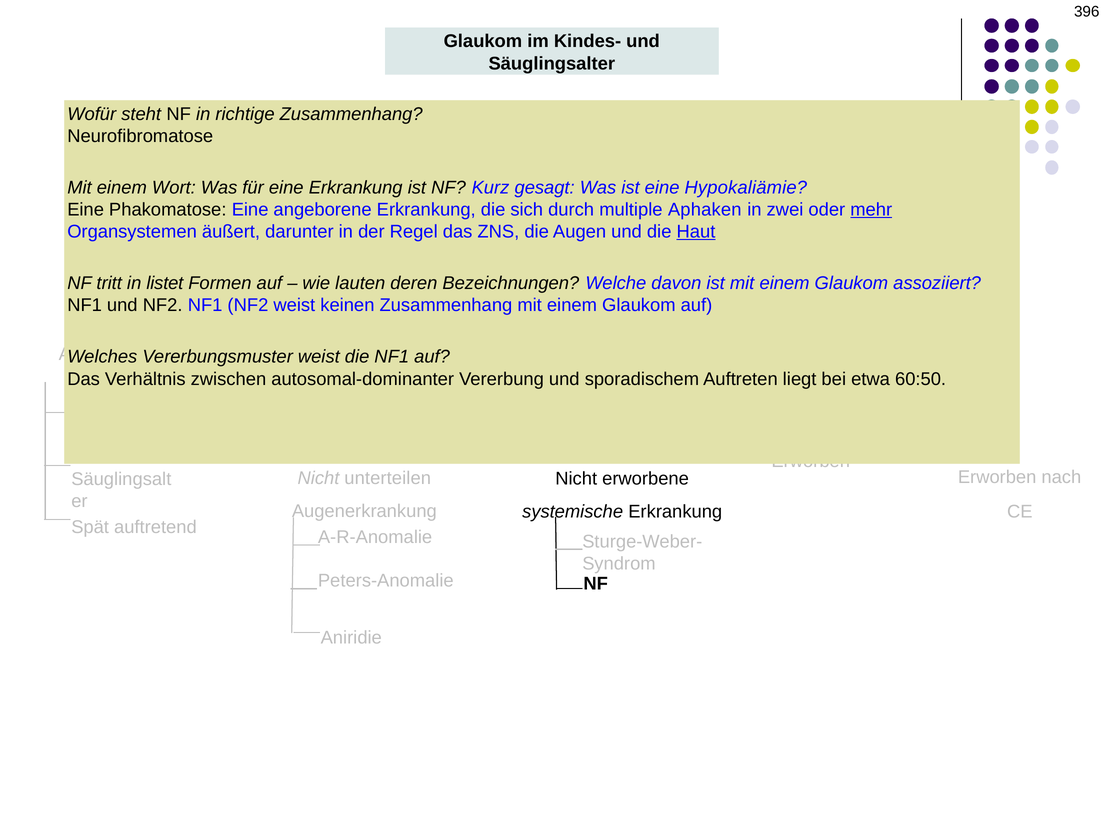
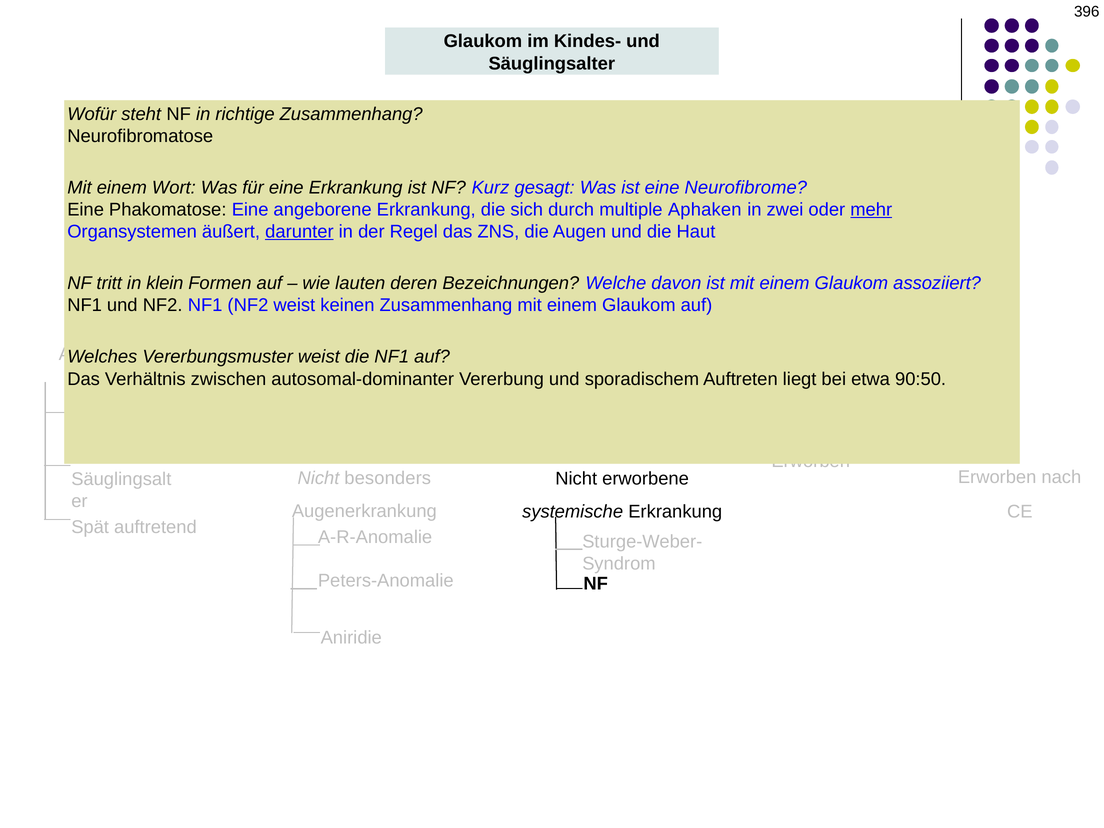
Hypokaliämie: Hypokaliämie -> Neurofibrome (746, 188)
darunter underline: none -> present (299, 232)
Haut underline: present -> none (696, 232)
listet: listet -> klein (165, 283)
60:50: 60:50 -> 90:50 (921, 379)
unterteilen: unterteilen -> besonders (388, 478)
